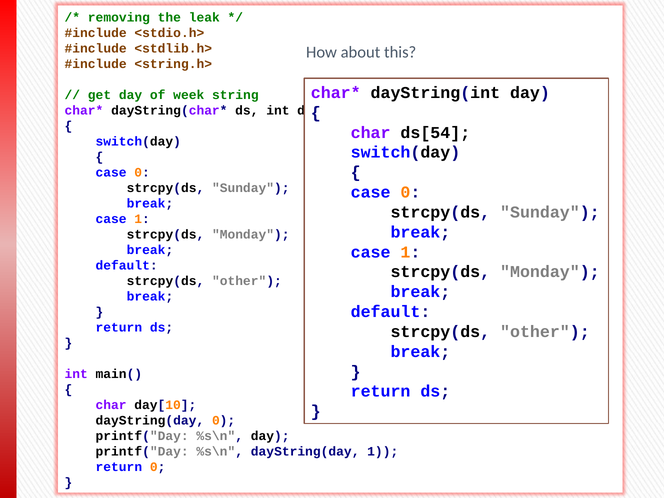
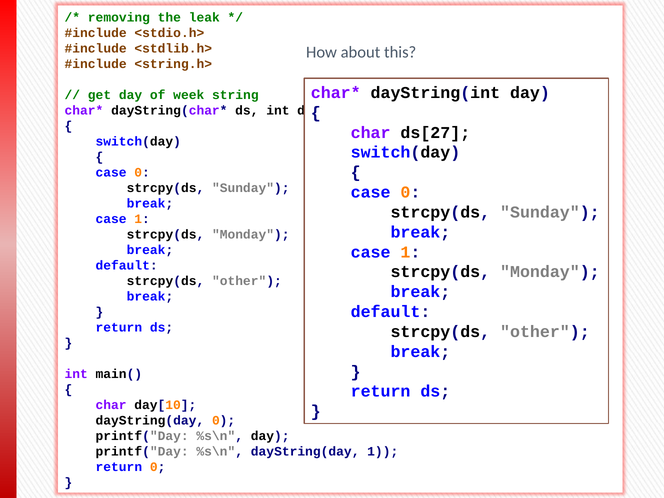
ds[54: ds[54 -> ds[27 (435, 133)
